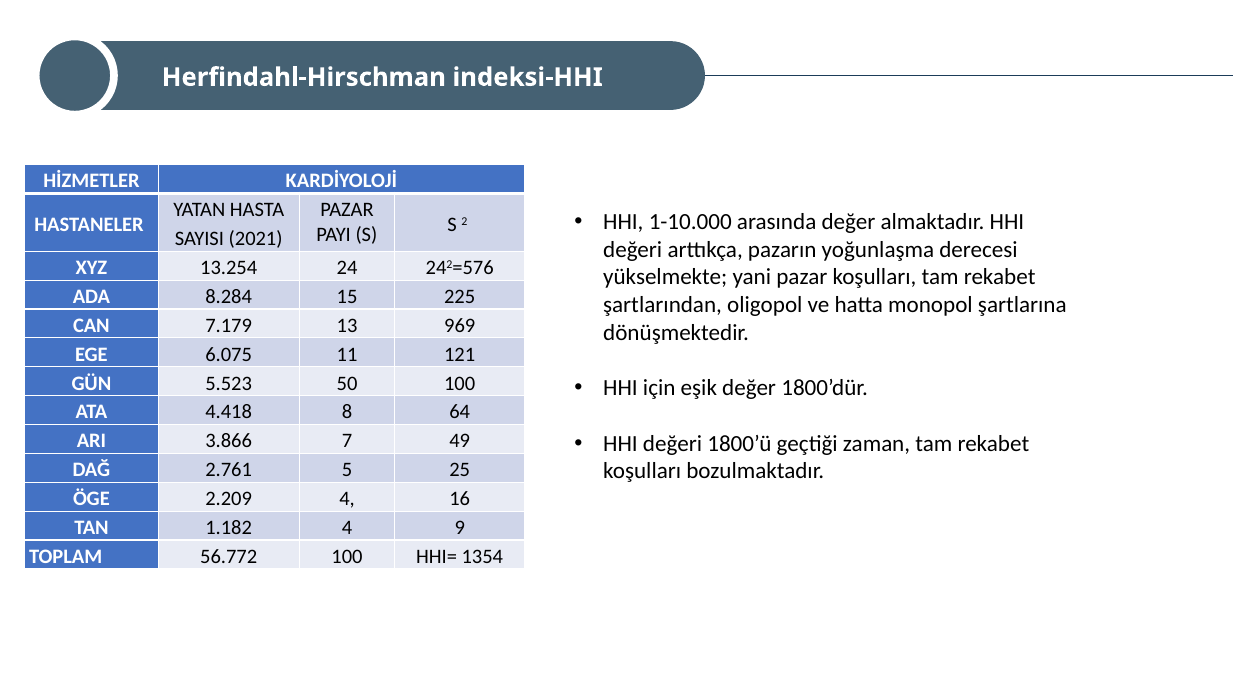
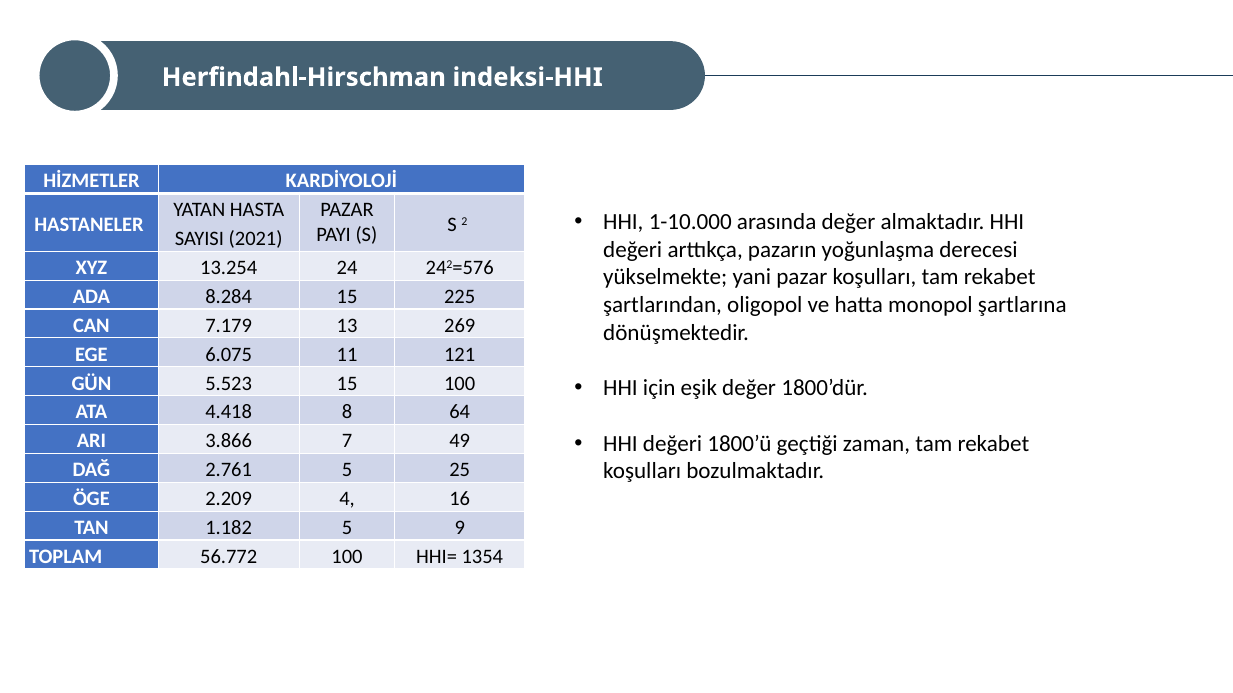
969: 969 -> 269 (460, 326)
5.523 50: 50 -> 15 (347, 384)
1.182 4: 4 -> 5 (347, 528)
